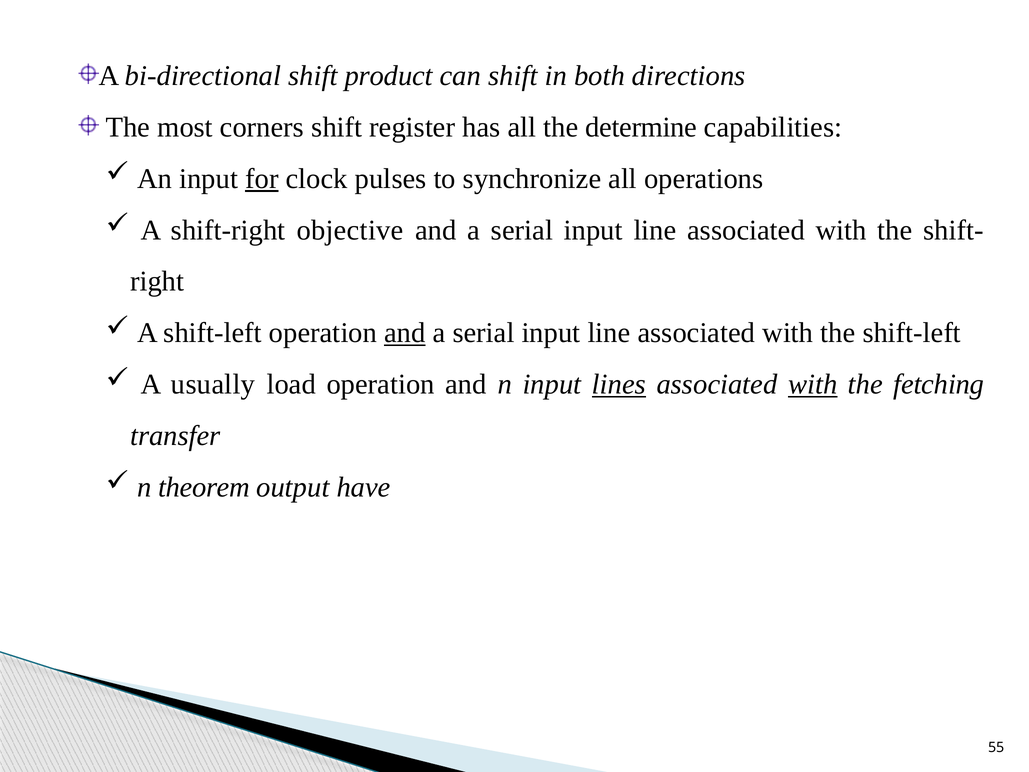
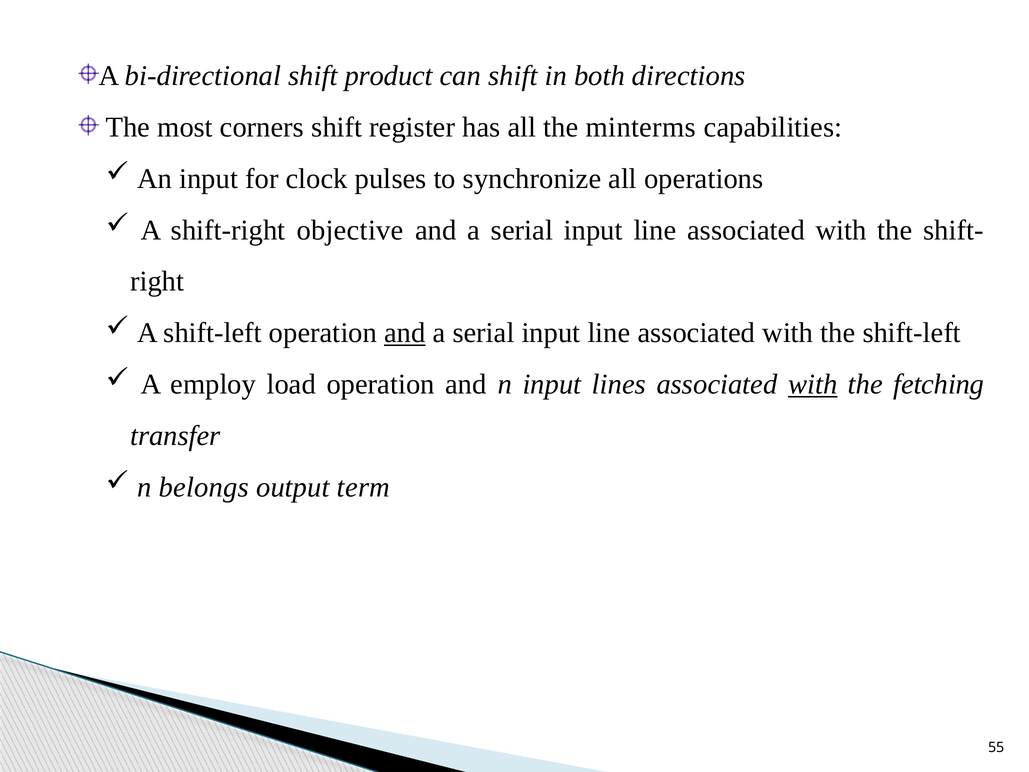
determine: determine -> minterms (641, 127)
for underline: present -> none (262, 179)
usually: usually -> employ (213, 384)
lines underline: present -> none (619, 384)
theorem: theorem -> belongs (204, 487)
have: have -> term (363, 487)
